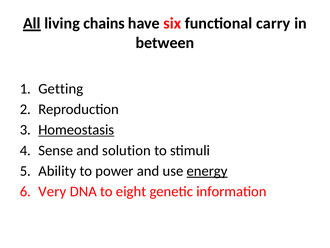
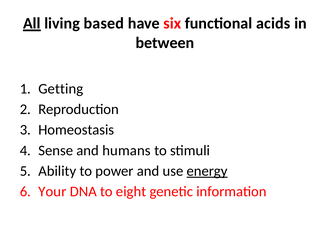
chains: chains -> based (104, 23)
carry: carry -> acids (273, 23)
Homeostasis underline: present -> none (76, 130)
solution: solution -> humans (127, 150)
Very: Very -> Your (52, 191)
